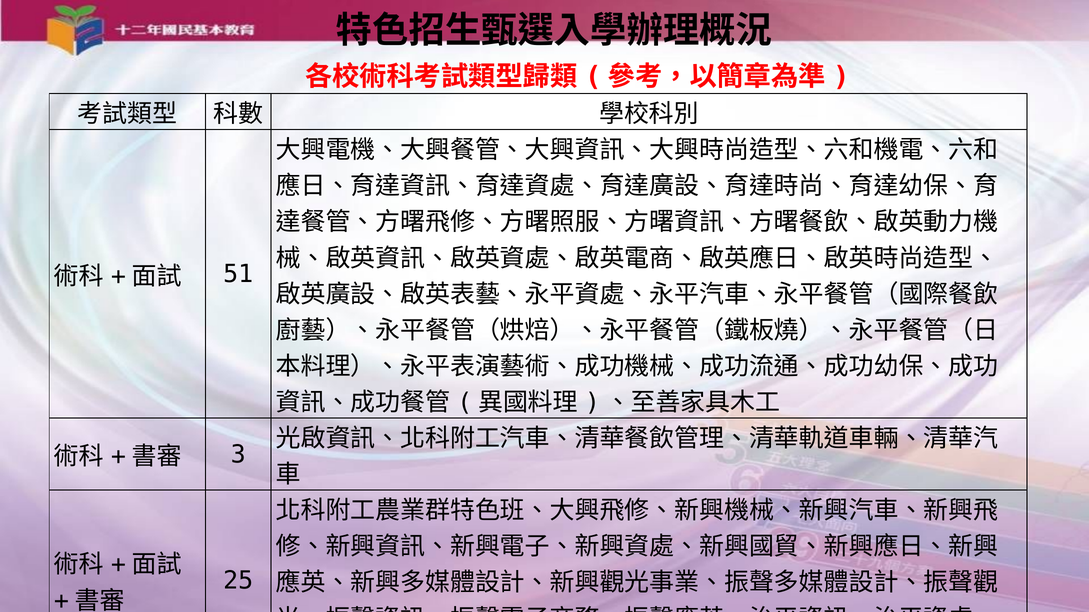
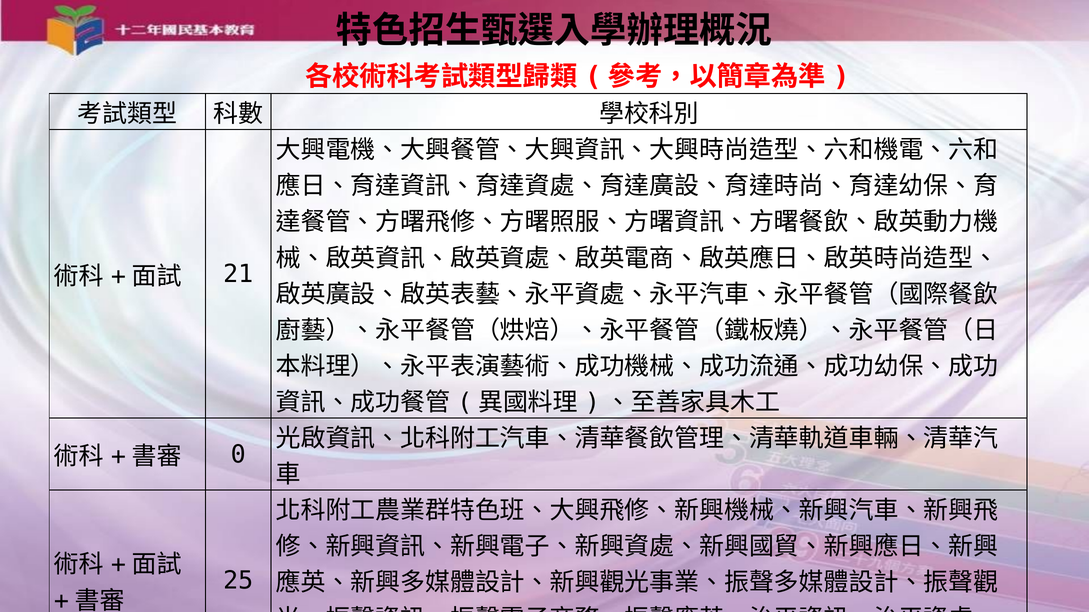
51: 51 -> 21 (238, 274)
3: 3 -> 0 (238, 455)
